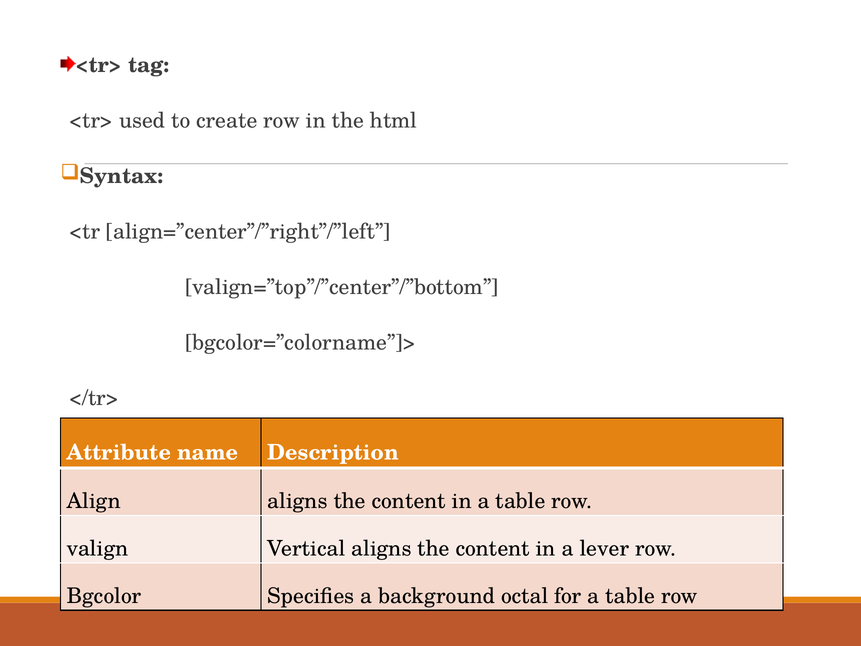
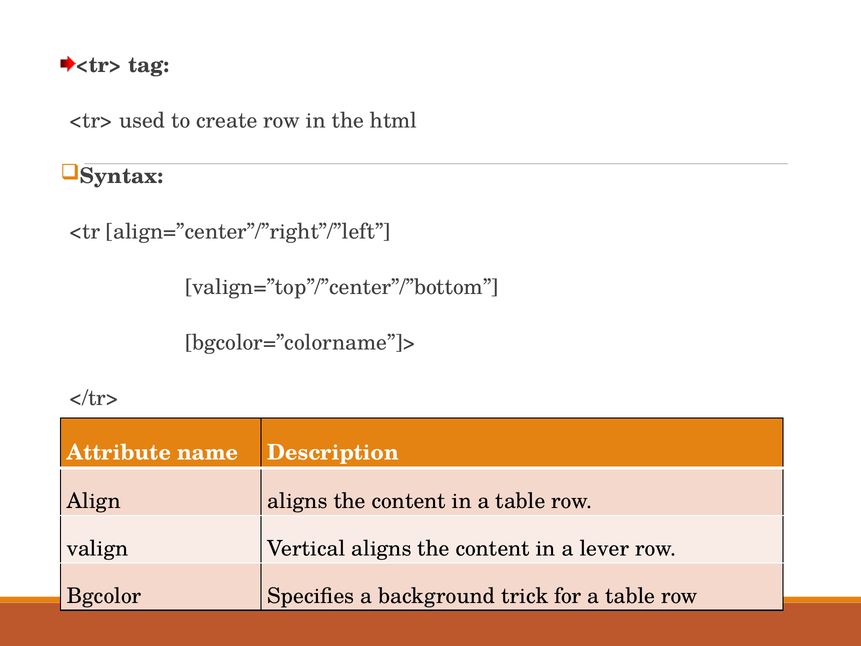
octal: octal -> trick (525, 596)
